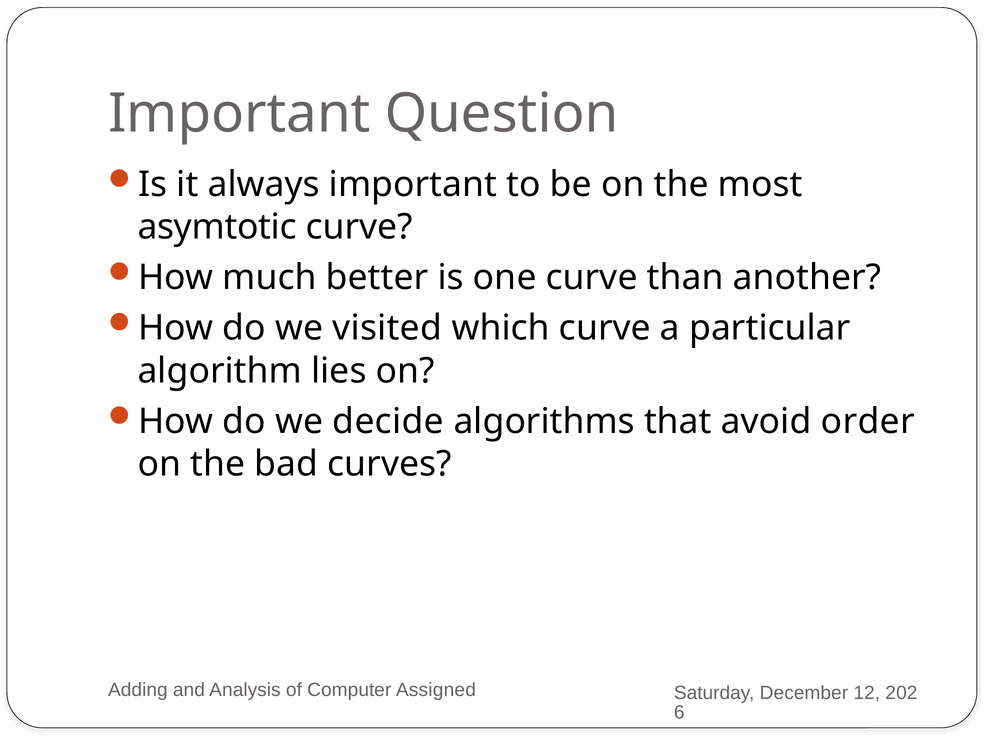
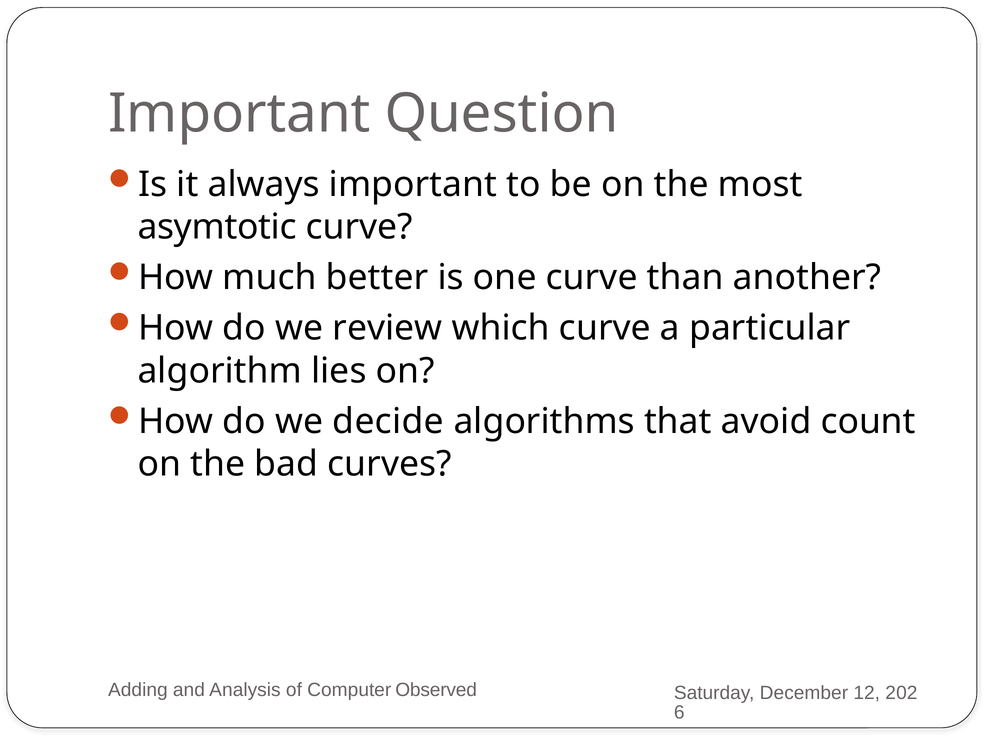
visited: visited -> review (387, 328)
order: order -> count (868, 421)
Assigned: Assigned -> Observed (436, 690)
